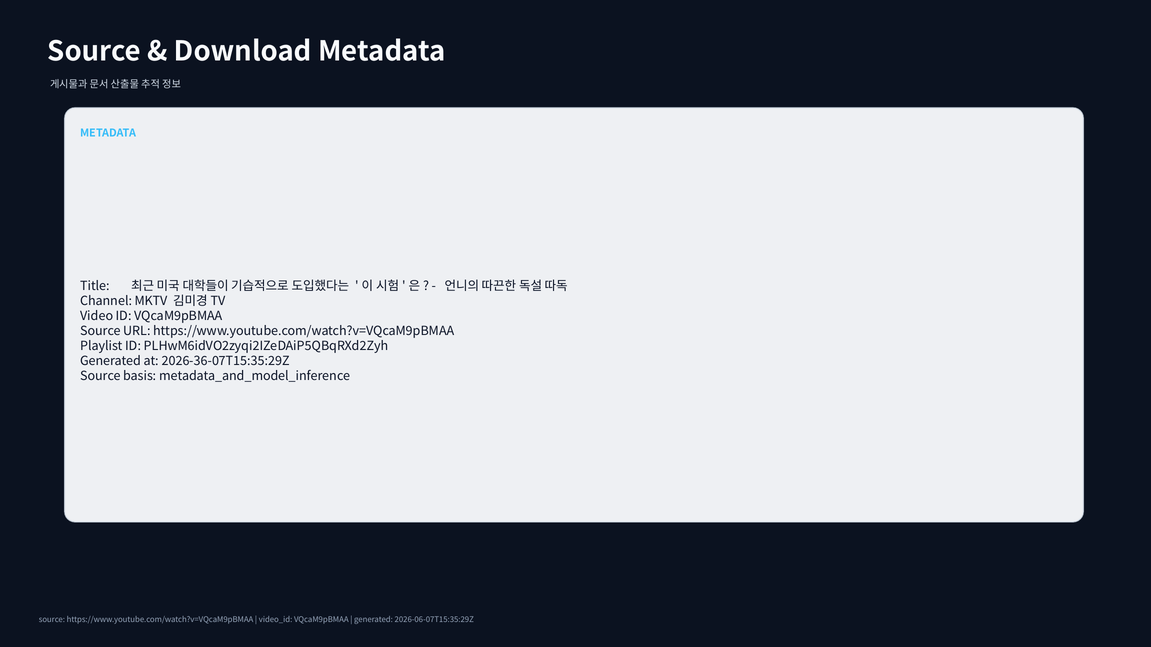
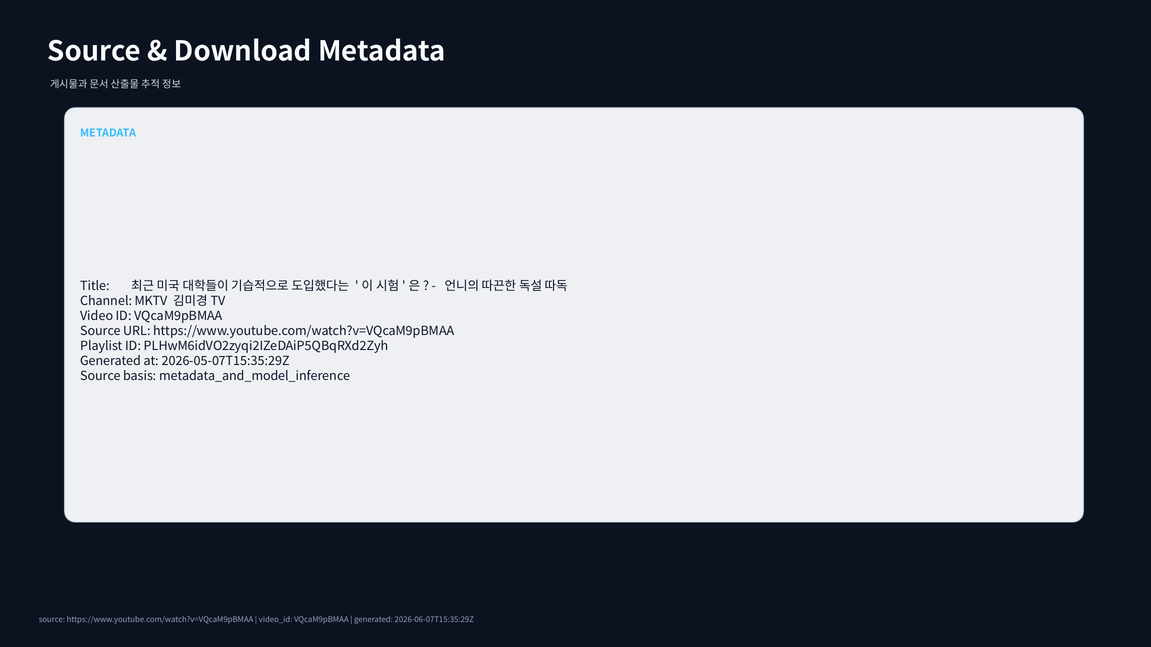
2026-36-07T15:35:29Z: 2026-36-07T15:35:29Z -> 2026-05-07T15:35:29Z (226, 361)
